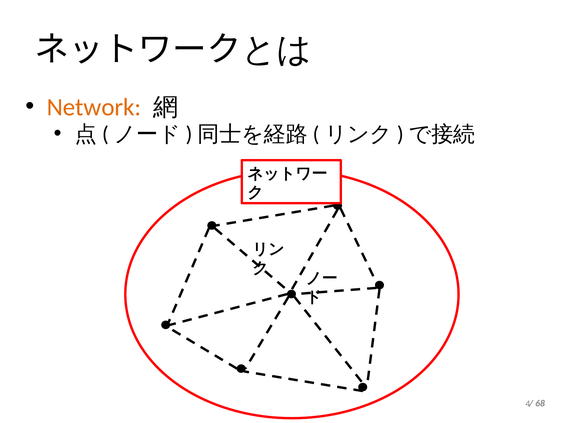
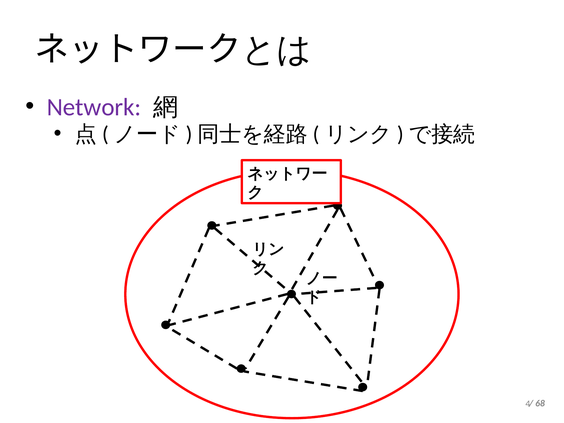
Network colour: orange -> purple (94, 107)
